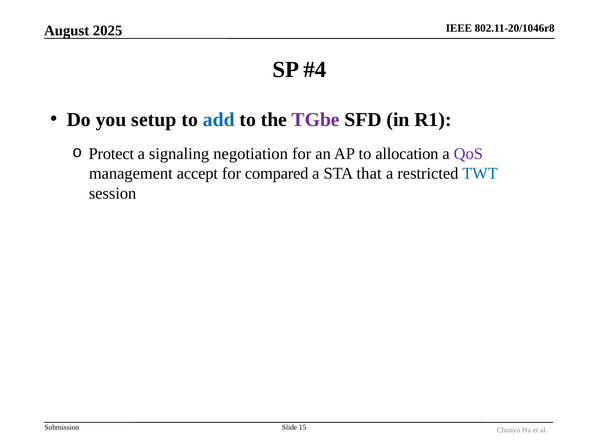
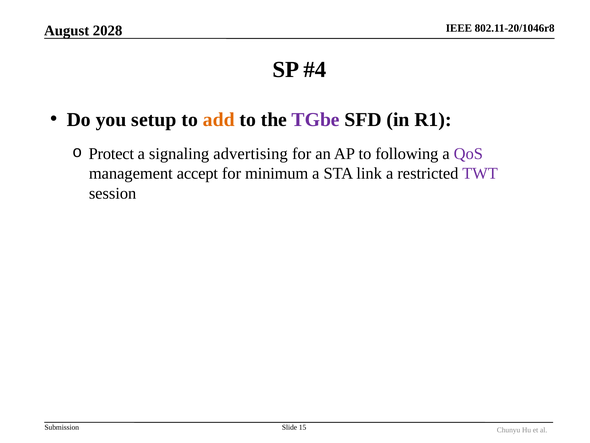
2025: 2025 -> 2028 (108, 31)
add colour: blue -> orange (219, 119)
negotiation: negotiation -> advertising (251, 154)
allocation: allocation -> following (407, 154)
compared: compared -> minimum (277, 173)
that: that -> link (369, 173)
TWT colour: blue -> purple (480, 173)
